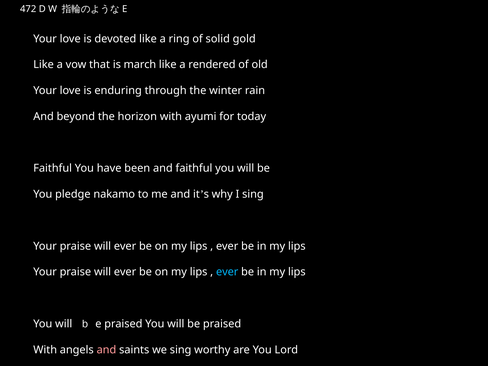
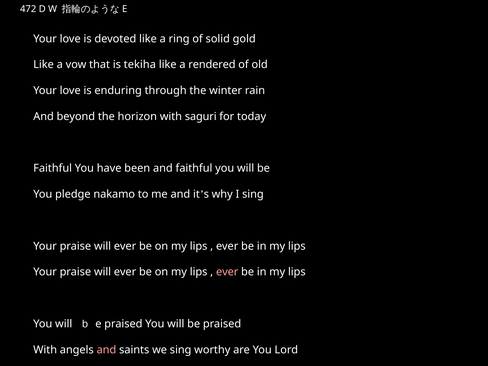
march: march -> tekiha (140, 65)
ayumi: ayumi -> saguri (201, 117)
ever colour: light blue -> pink (227, 272)
